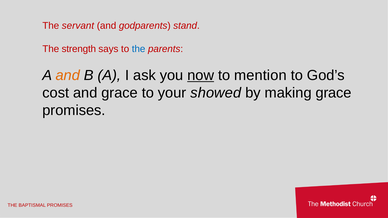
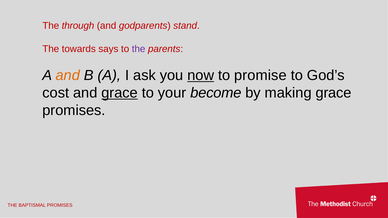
servant: servant -> through (78, 26)
strength: strength -> towards (79, 49)
the colour: blue -> purple (139, 49)
mention: mention -> promise (260, 76)
grace underline: none -> present (120, 93)
showed: showed -> become (216, 93)
